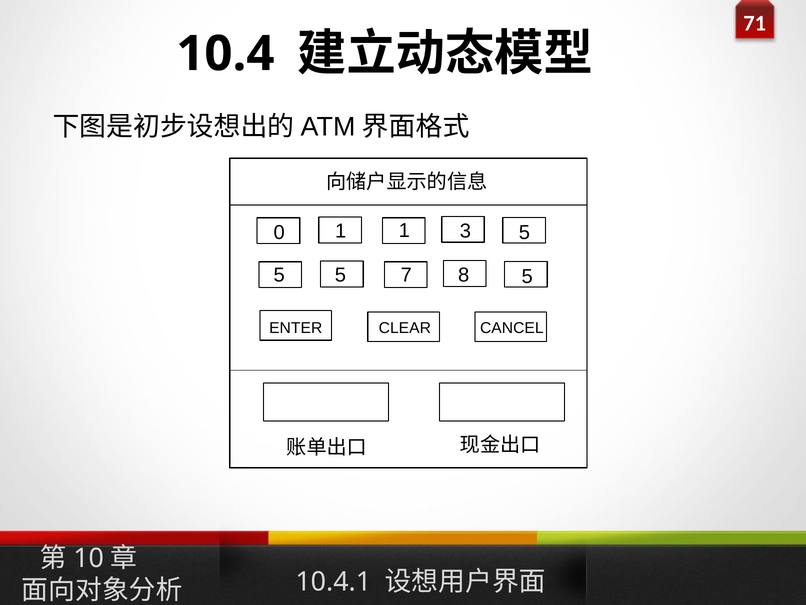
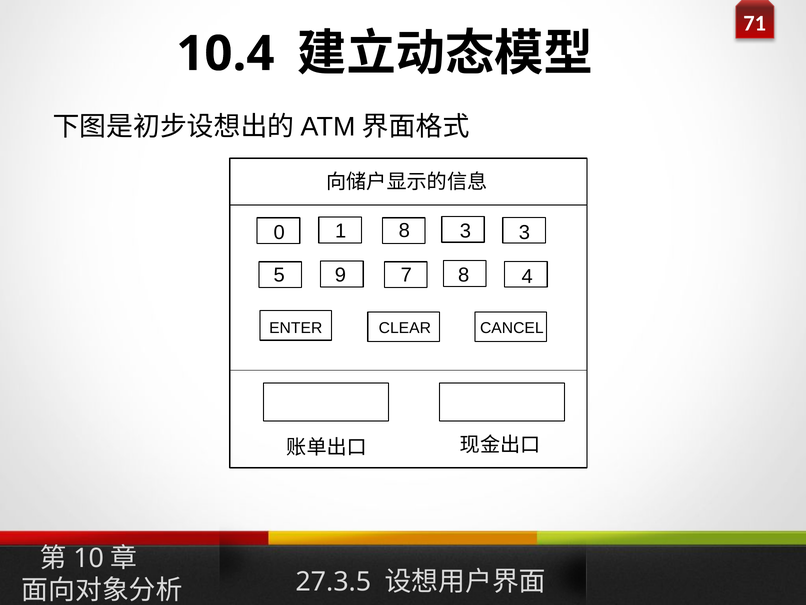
1 1: 1 -> 8 (404, 231)
3 5: 5 -> 3 (524, 232)
5: 5 -> 9 (340, 275)
8 5: 5 -> 4 (527, 276)
10.4.1: 10.4.1 -> 27.3.5 (333, 581)
